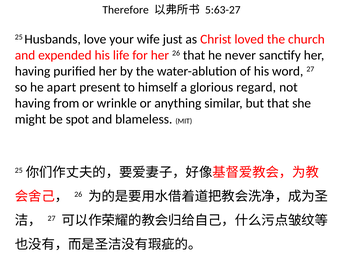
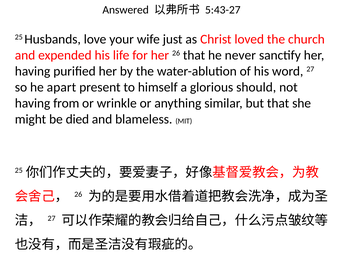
Therefore: Therefore -> Answered (126, 10)
5:63-27: 5:63-27 -> 5:43-27 (223, 10)
regard: regard -> should (256, 87)
spot: spot -> died (77, 119)
